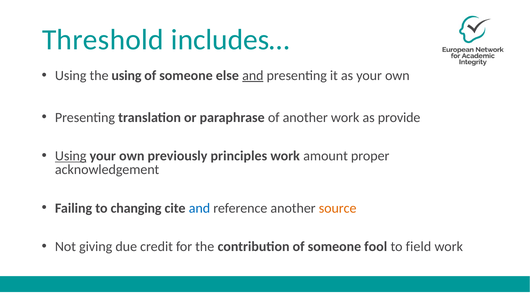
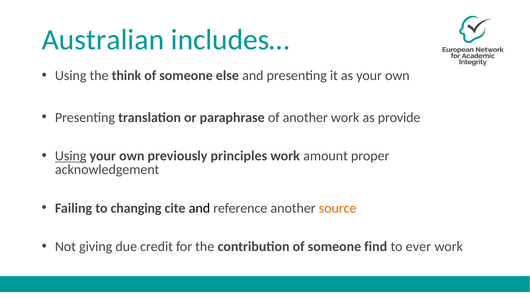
Threshold: Threshold -> Australian (103, 40)
the using: using -> think (126, 76)
and underline: present -> none (253, 76)
and colour: blue -> black (199, 208)
fool: fool -> find (376, 247)
field: field -> ever (418, 247)
